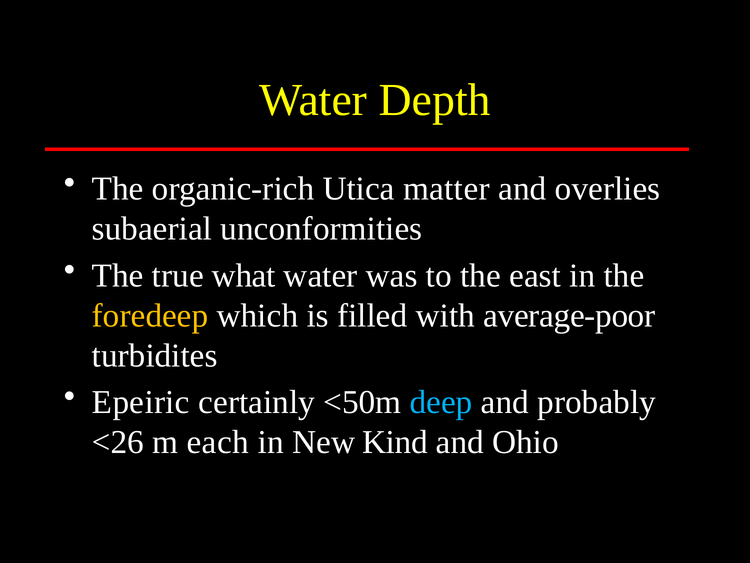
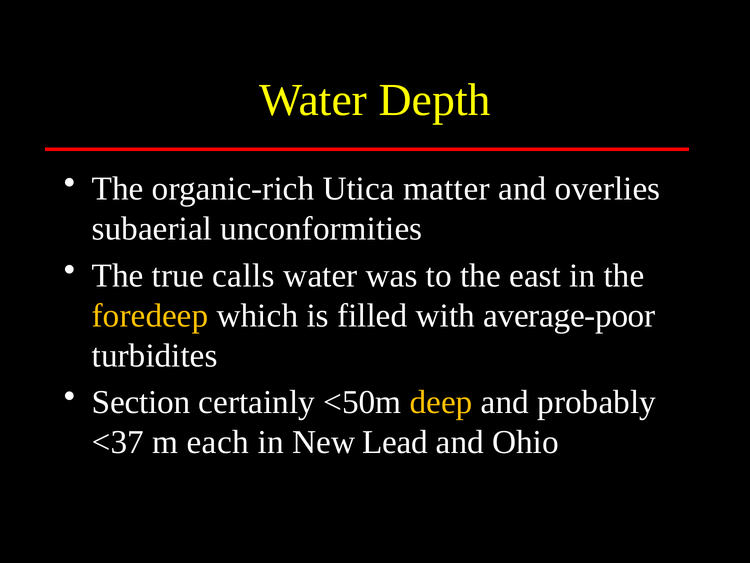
what: what -> calls (243, 275)
Epeiric: Epeiric -> Section (141, 402)
deep colour: light blue -> yellow (441, 402)
<26: <26 -> <37 (118, 442)
Kind: Kind -> Lead (395, 442)
